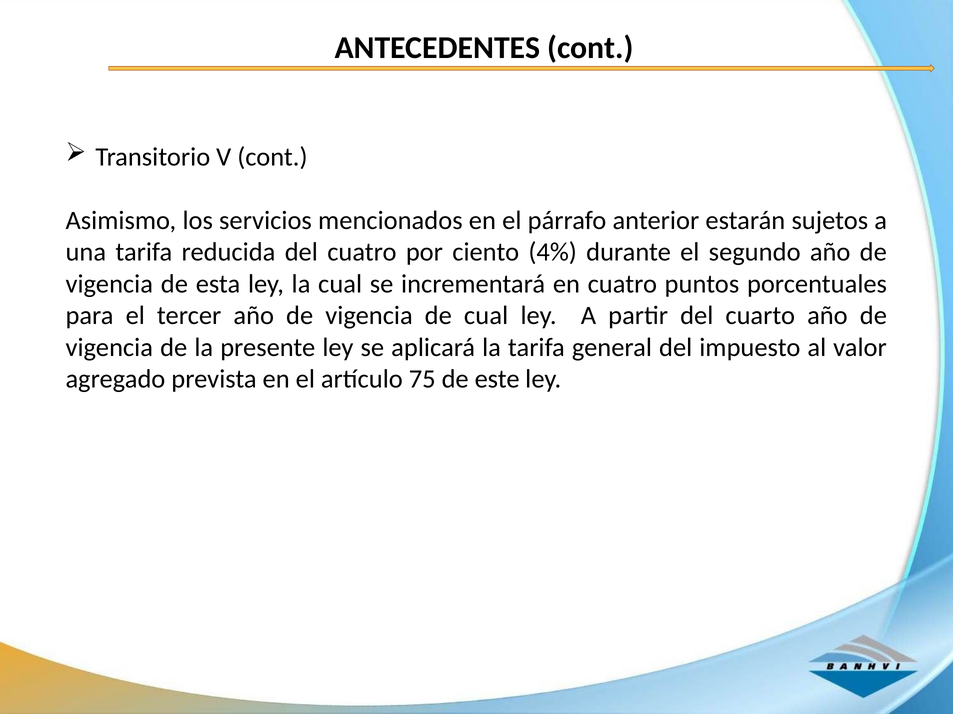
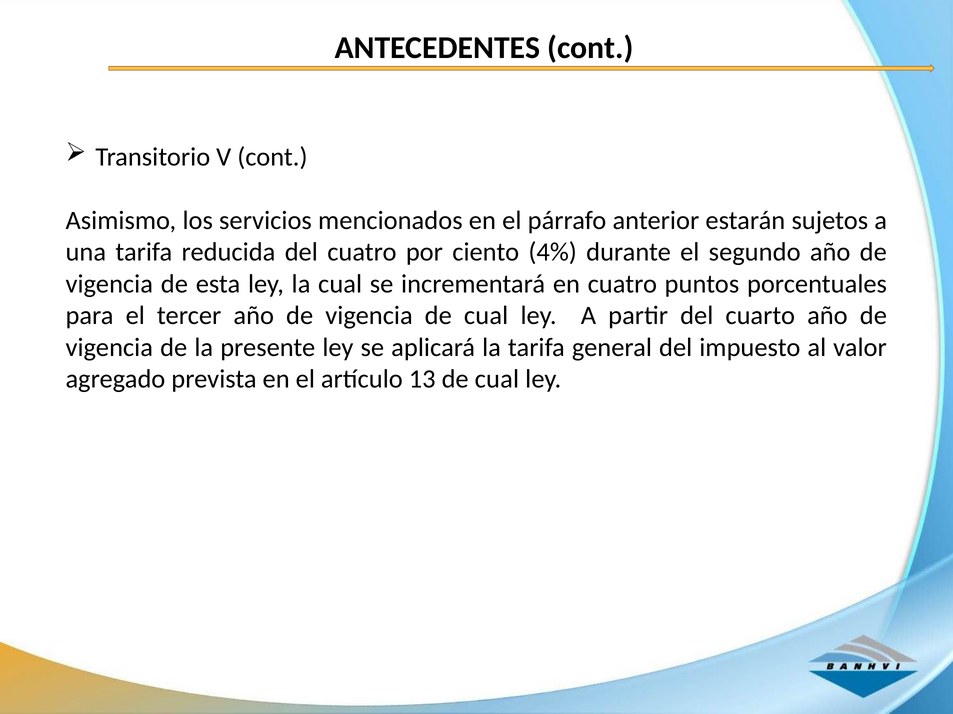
75: 75 -> 13 (422, 379)
este: este -> cual (497, 379)
